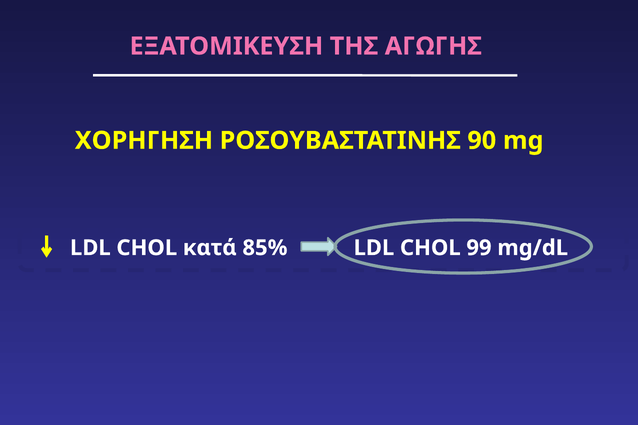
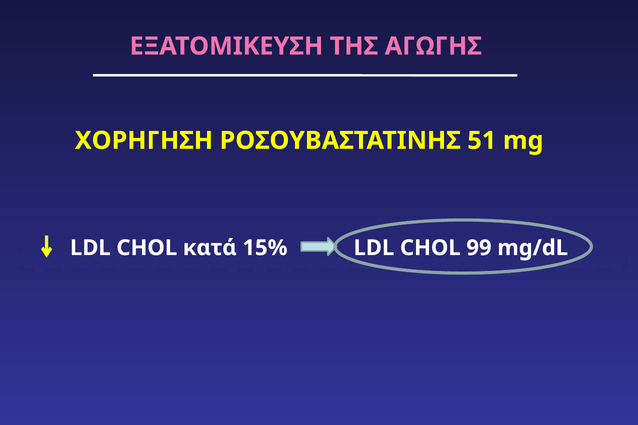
90: 90 -> 51 (482, 141)
85%: 85% -> 15% (265, 248)
